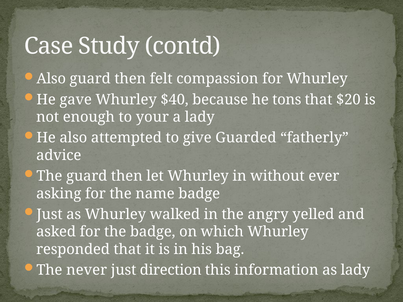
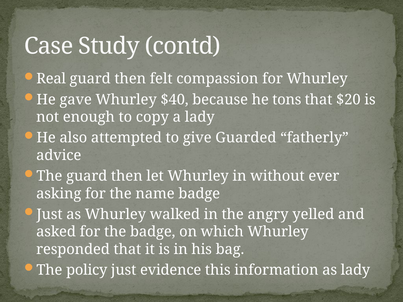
Also: Also -> Real (51, 79)
your: your -> copy (152, 117)
never: never -> policy (87, 270)
direction: direction -> evidence (171, 270)
